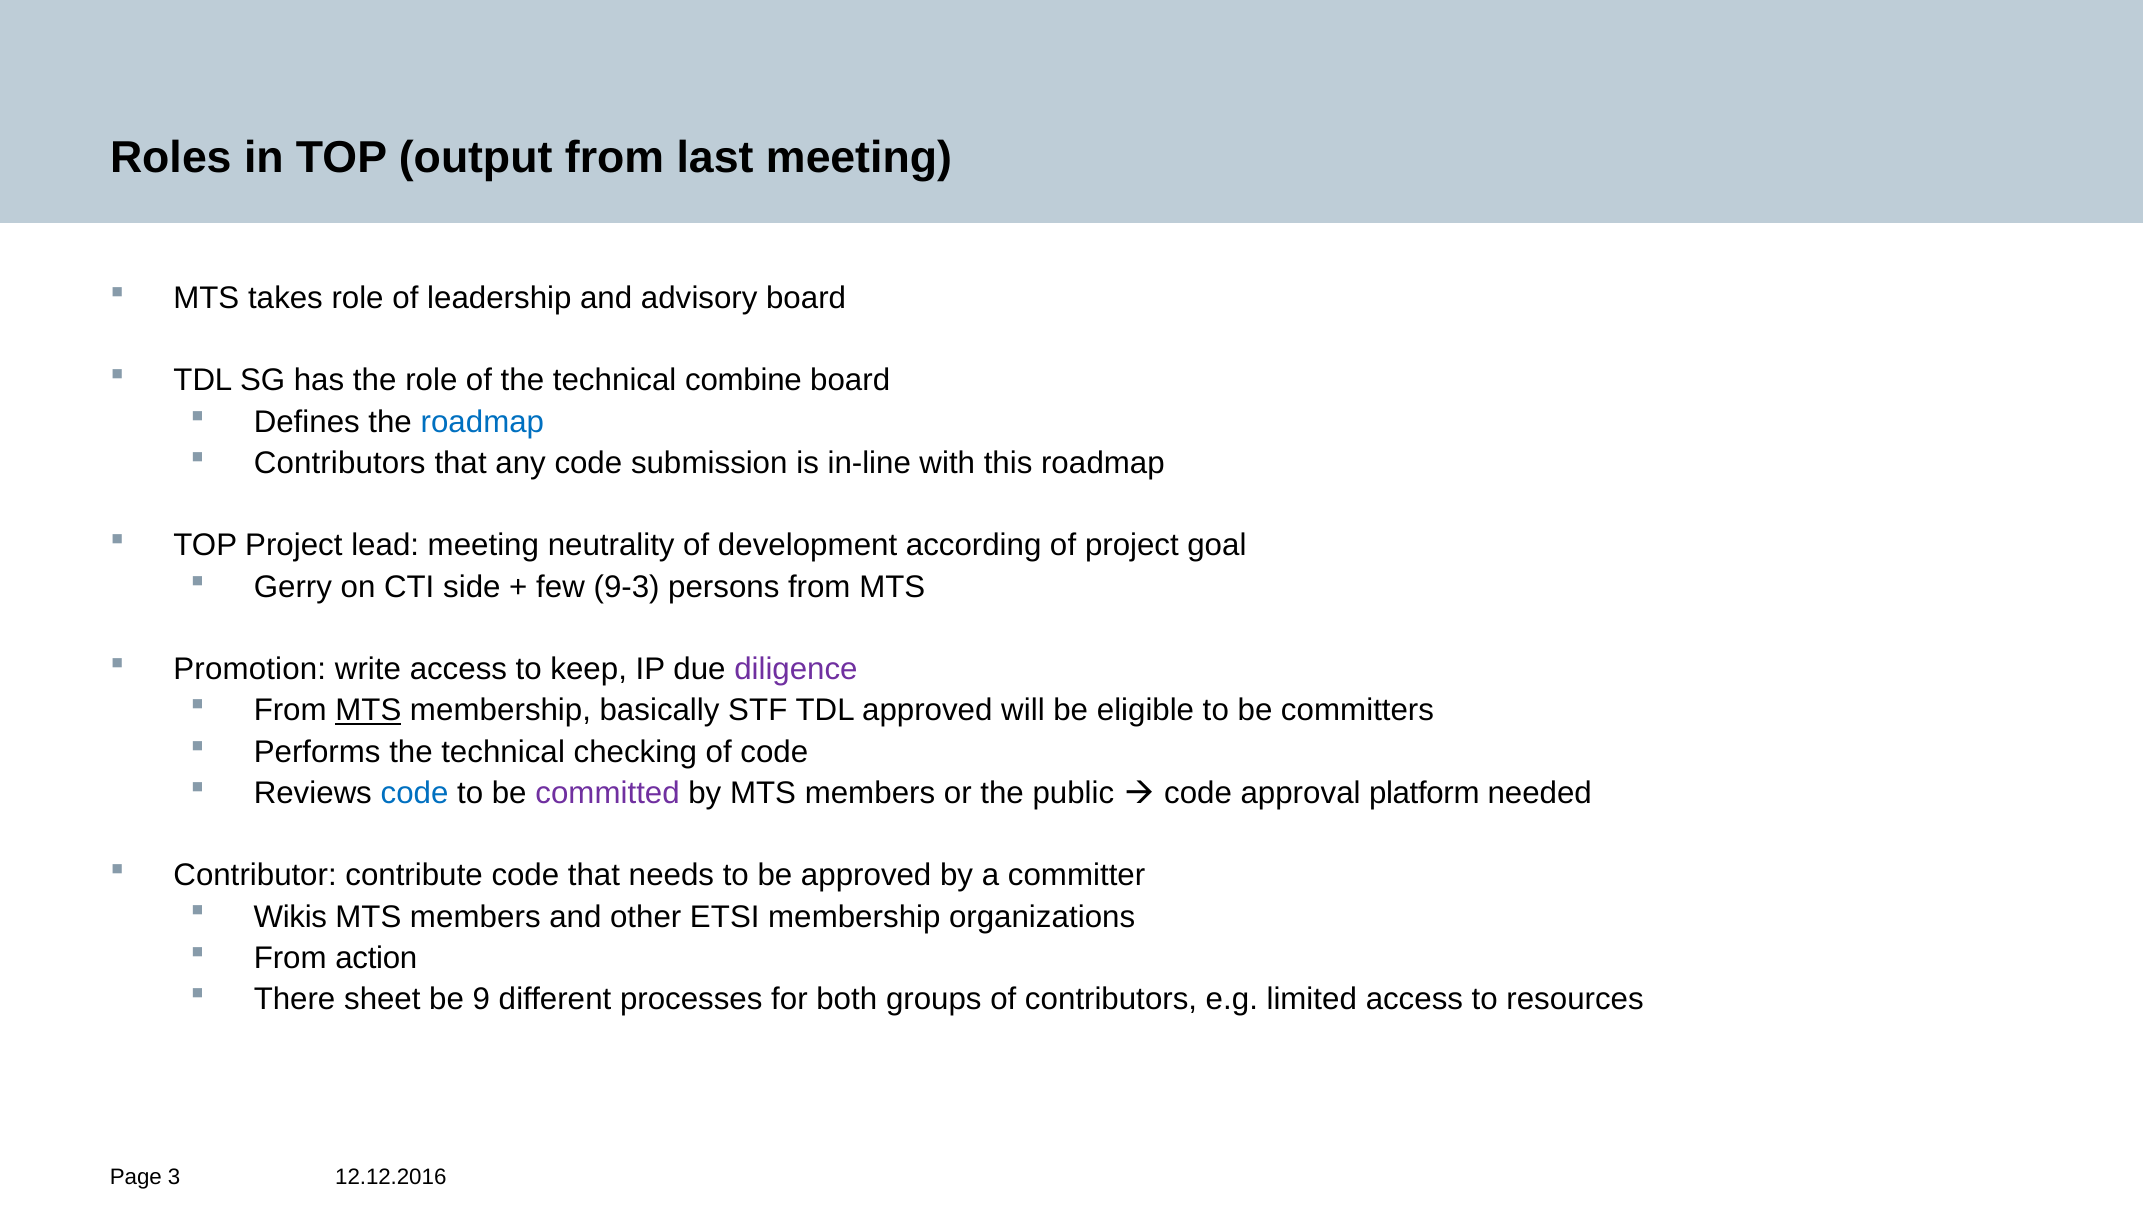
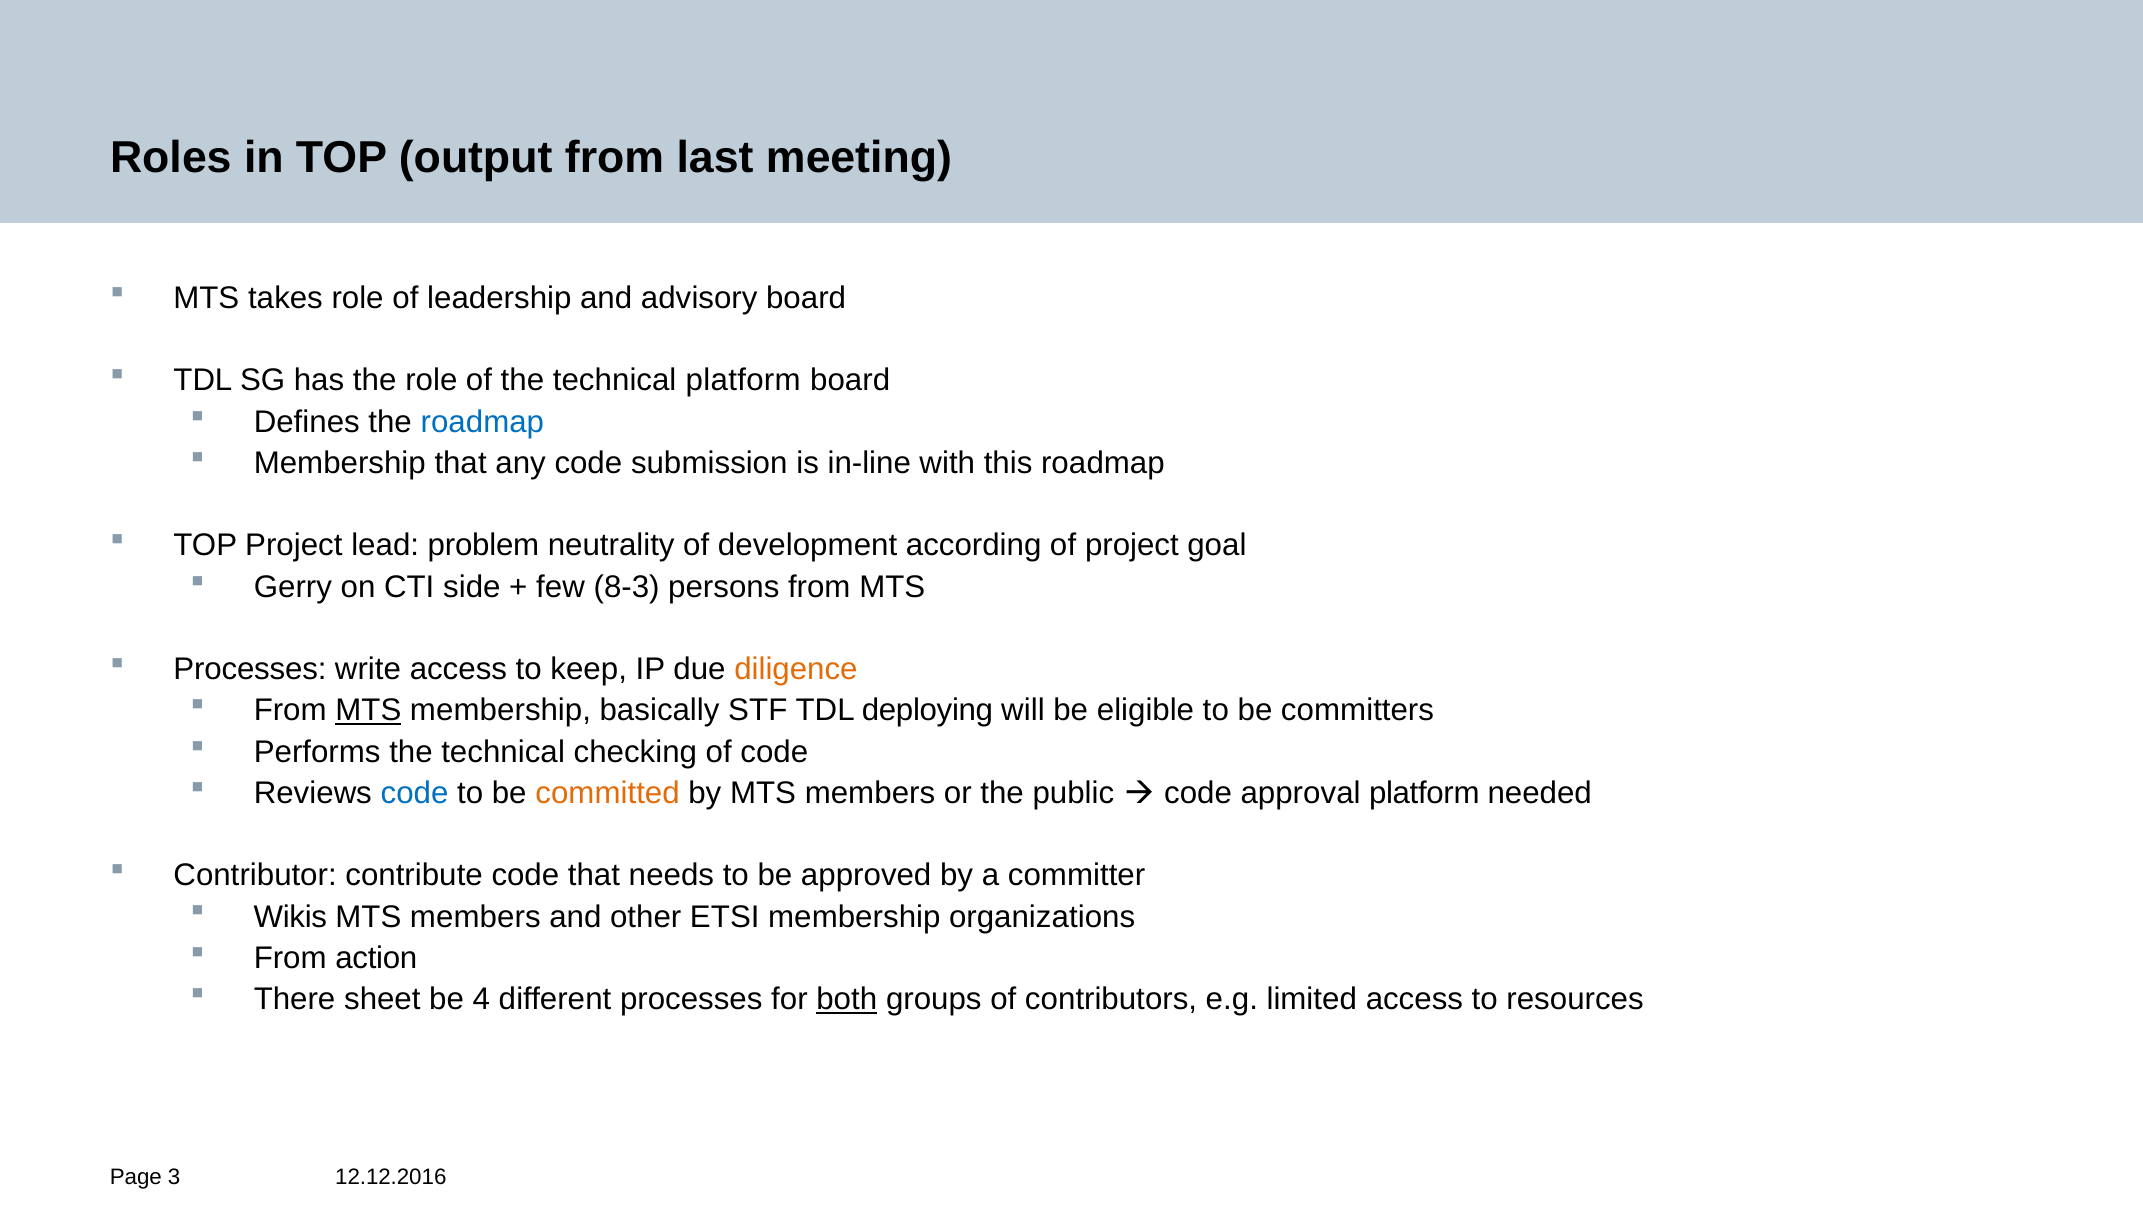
technical combine: combine -> platform (743, 381)
Contributors: Contributors -> Membership (340, 463)
lead meeting: meeting -> problem (483, 546)
9-3: 9-3 -> 8-3 (627, 587)
Promotion: Promotion -> Processes (250, 669)
diligence colour: purple -> orange (796, 669)
TDL approved: approved -> deploying (927, 710)
committed colour: purple -> orange (608, 793)
9: 9 -> 4 (481, 999)
both underline: none -> present (847, 999)
